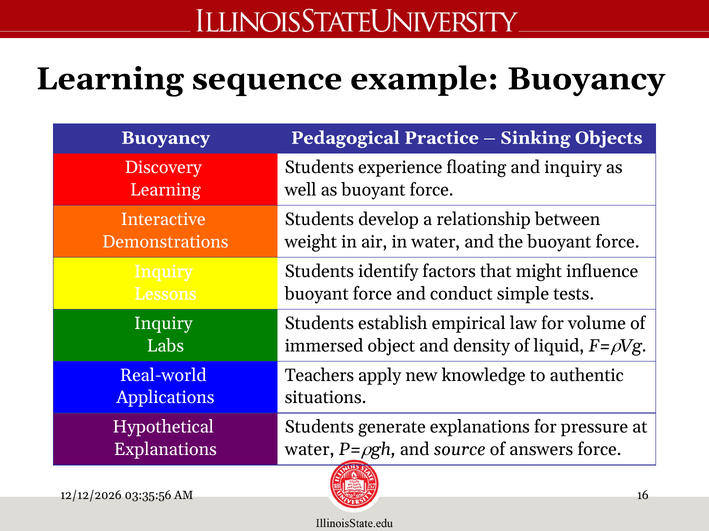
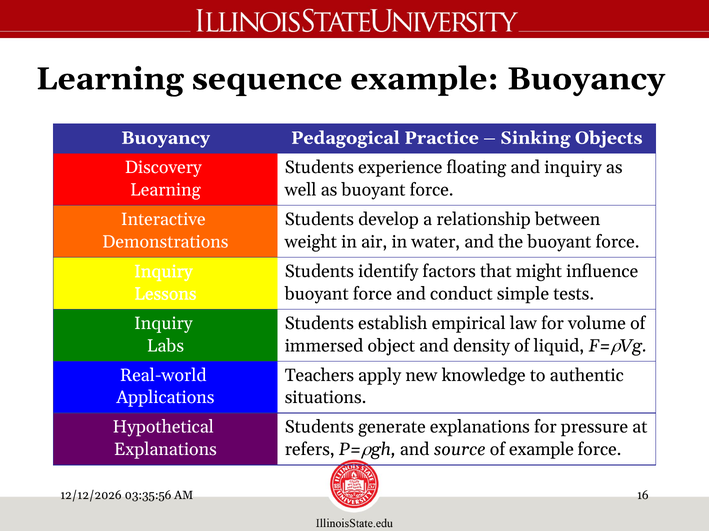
water: water -> refers (310, 450)
of answers: answers -> example (541, 450)
